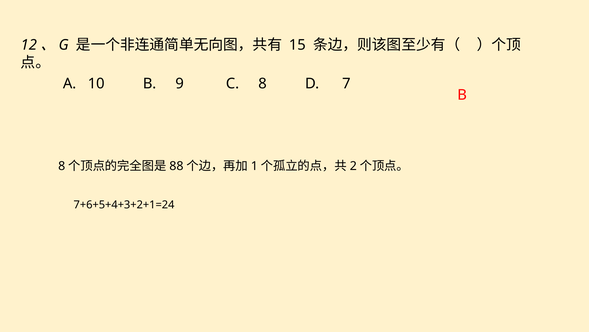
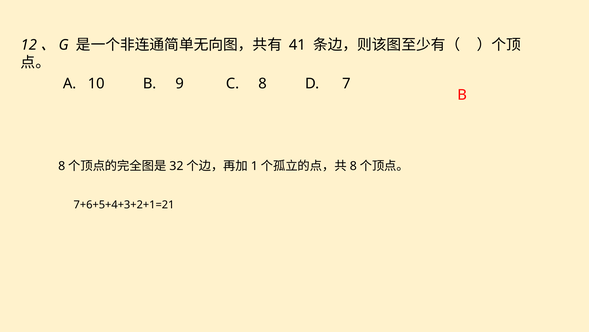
15: 15 -> 41 (297, 45)
88: 88 -> 32 (176, 166)
2: 2 -> 8 (353, 166)
7+6+5+4+3+2+1=24: 7+6+5+4+3+2+1=24 -> 7+6+5+4+3+2+1=21 (124, 204)
